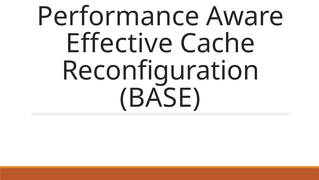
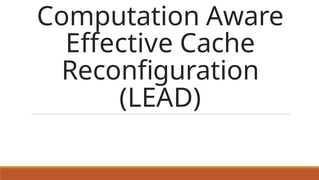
Performance: Performance -> Computation (118, 16)
BASE: BASE -> LEAD (160, 98)
